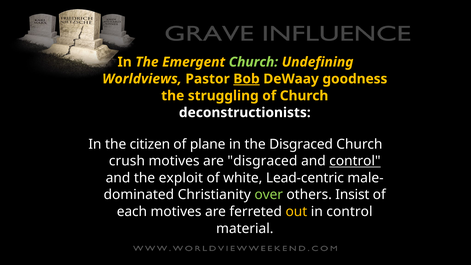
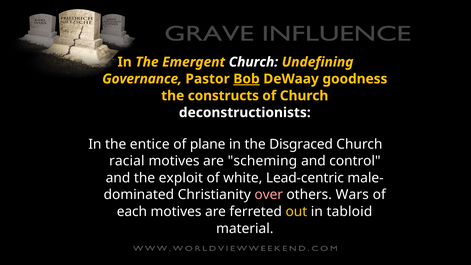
Church colour: light green -> white (253, 62)
Worldviews: Worldviews -> Governance (142, 79)
struggling: struggling -> constructs (223, 96)
citizen: citizen -> entice (150, 144)
crush: crush -> racial (127, 161)
are disgraced: disgraced -> scheming (262, 161)
control underline: present -> none (355, 161)
over colour: light green -> pink (269, 195)
Insist: Insist -> Wars (352, 195)
in control: control -> tabloid (349, 212)
